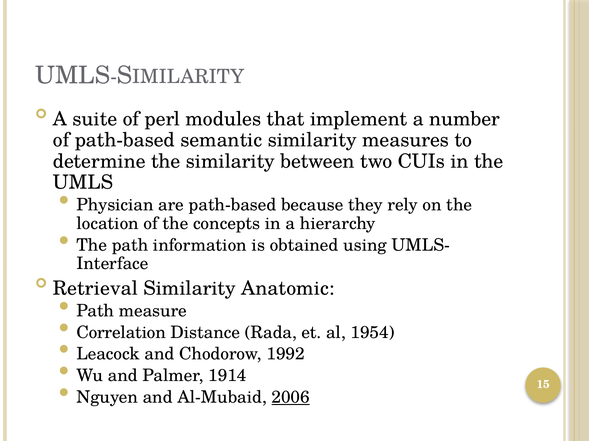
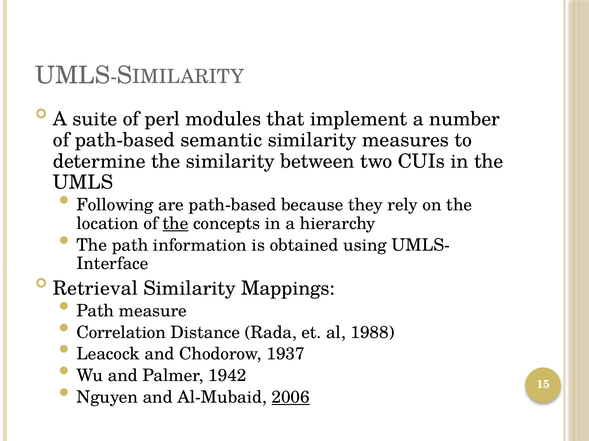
Physician: Physician -> Following (115, 205)
the underline: none -> present (175, 224)
Anatomic: Anatomic -> Mappings (288, 289)
1954: 1954 -> 1988 (372, 333)
1992: 1992 -> 1937 (286, 355)
1914: 1914 -> 1942 (227, 376)
